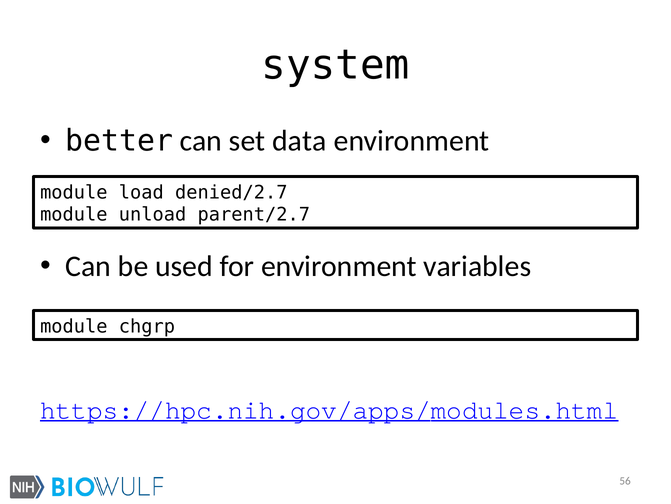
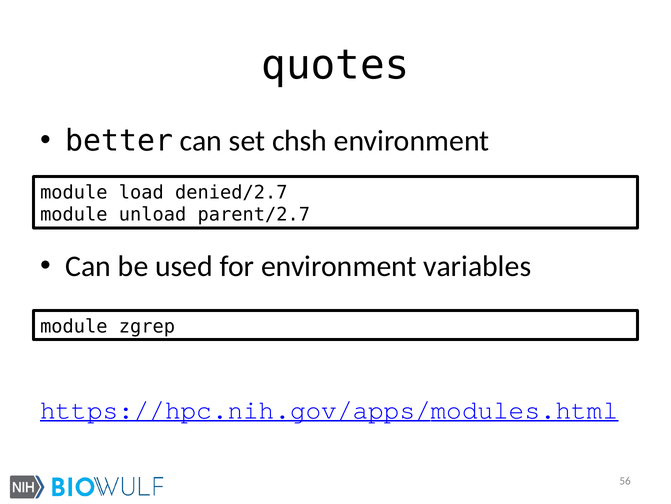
system: system -> quotes (335, 65)
data: data -> chsh (300, 141)
chgrp: chgrp -> zgrep (147, 326)
